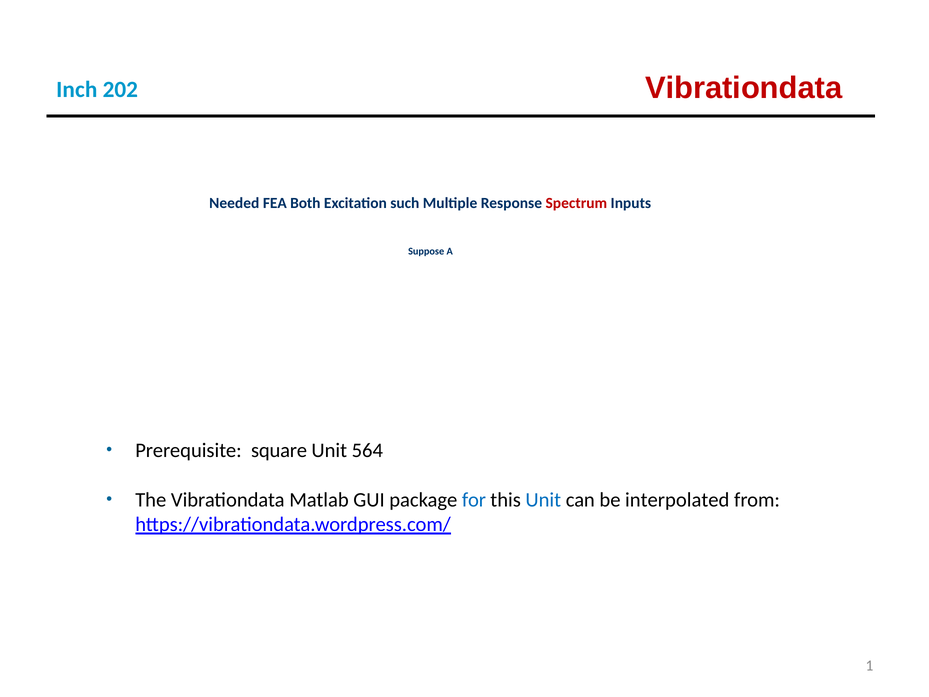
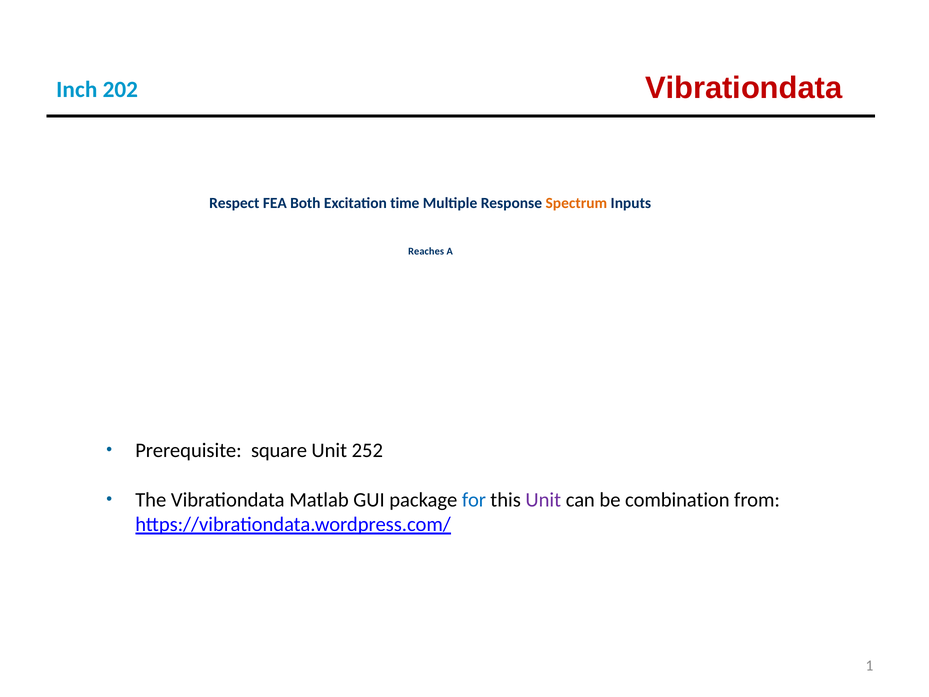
Needed: Needed -> Respect (234, 203)
such: such -> time (405, 203)
Spectrum colour: red -> orange (576, 203)
Suppose: Suppose -> Reaches (426, 251)
564: 564 -> 252 (367, 450)
Unit colour: blue -> purple (543, 500)
interpolated: interpolated -> combination (677, 500)
